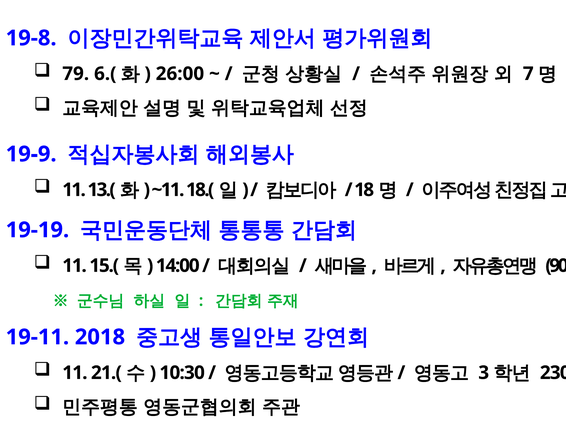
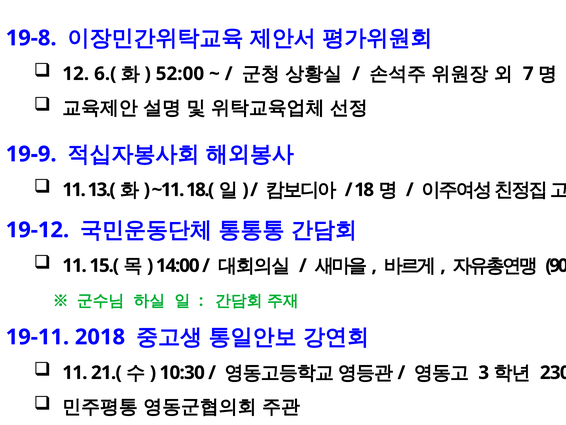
79: 79 -> 12 (76, 74)
26:00: 26:00 -> 52:00 (180, 74)
19-19: 19-19 -> 19-12 (37, 230)
